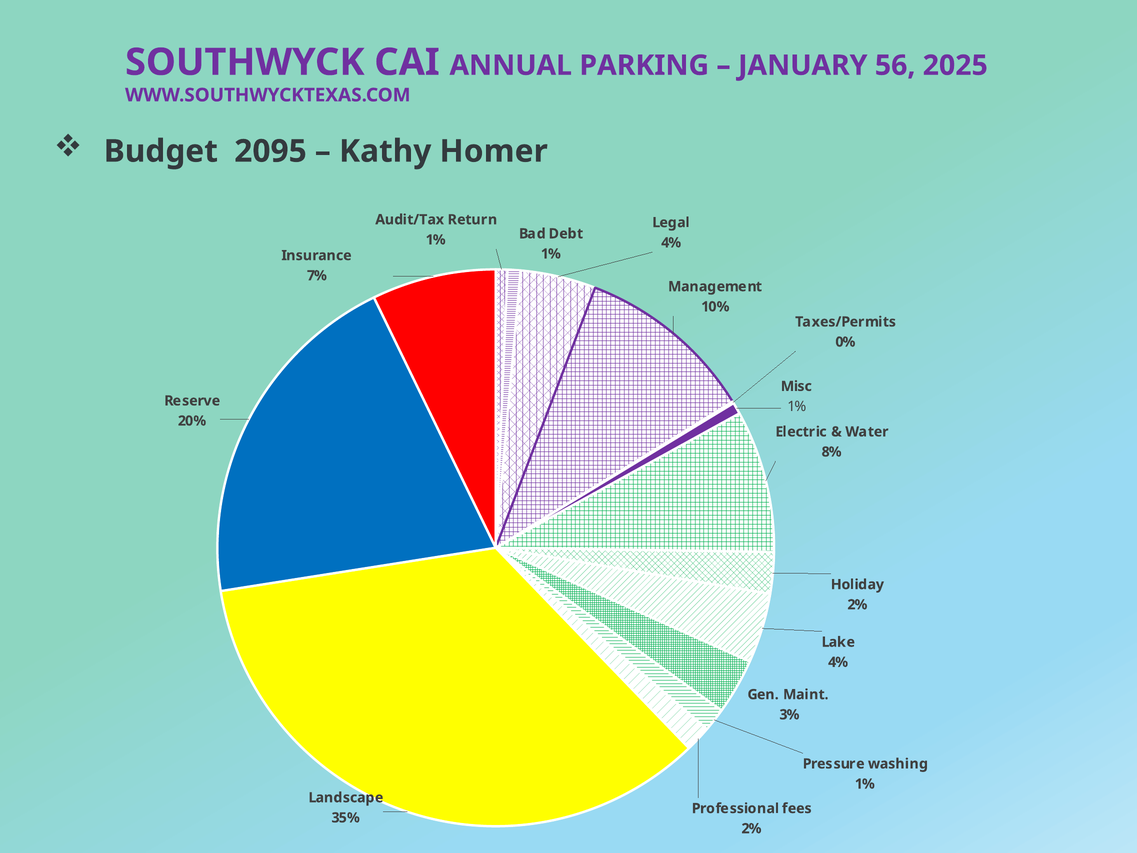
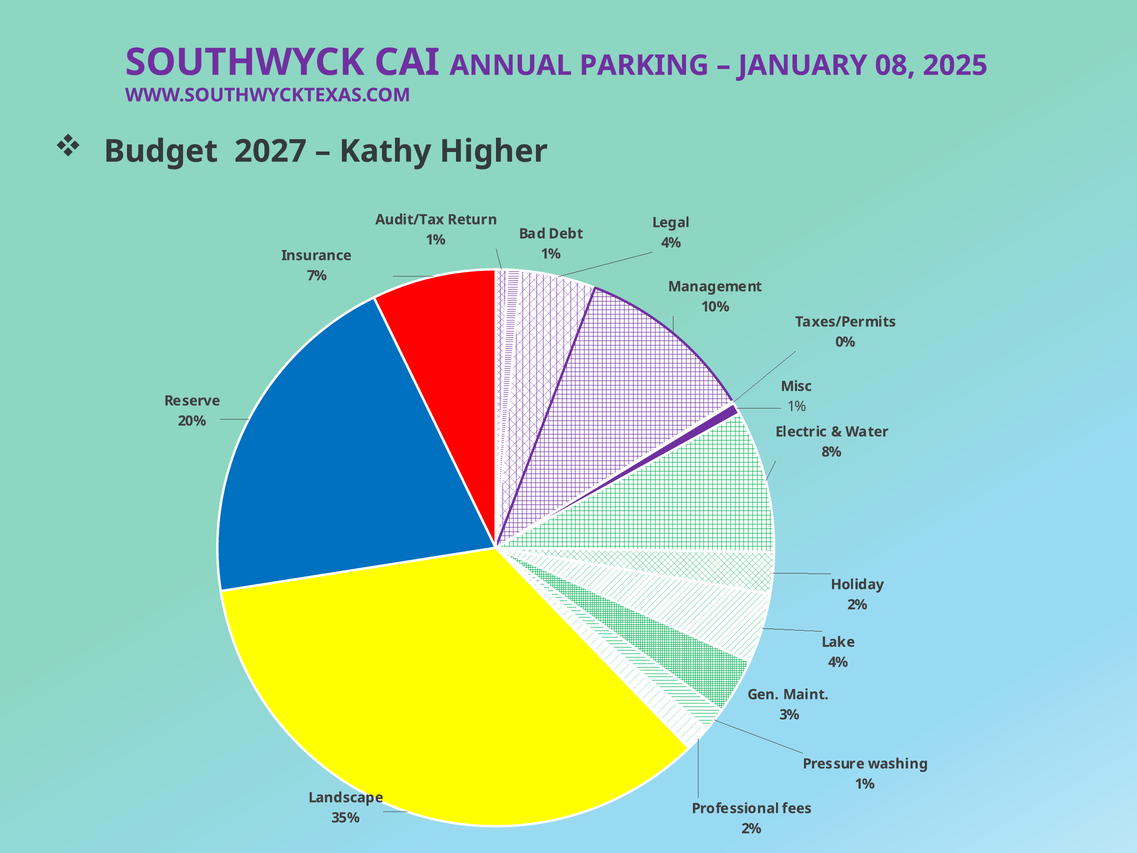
56: 56 -> 08 (895, 65)
2095: 2095 -> 2027 (271, 151)
Homer: Homer -> Higher (494, 151)
